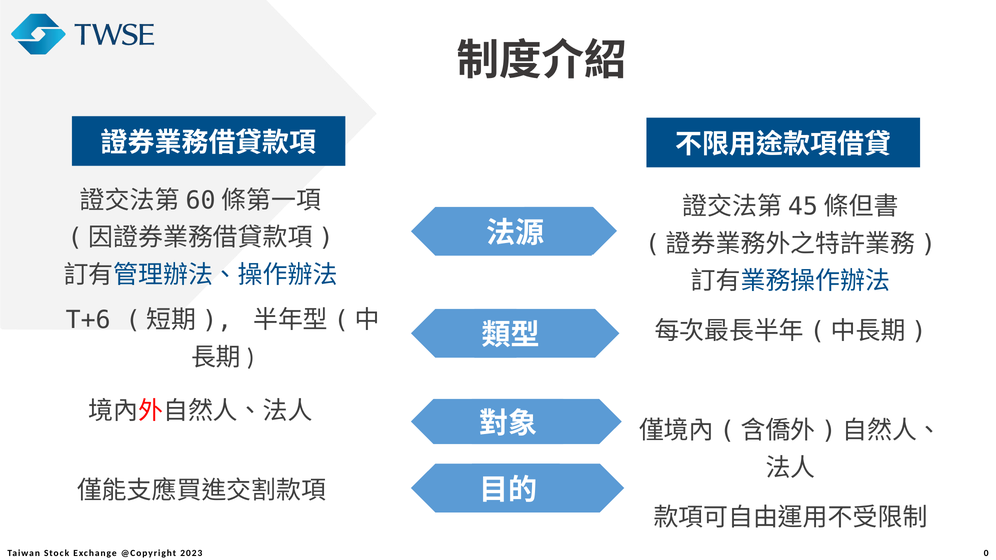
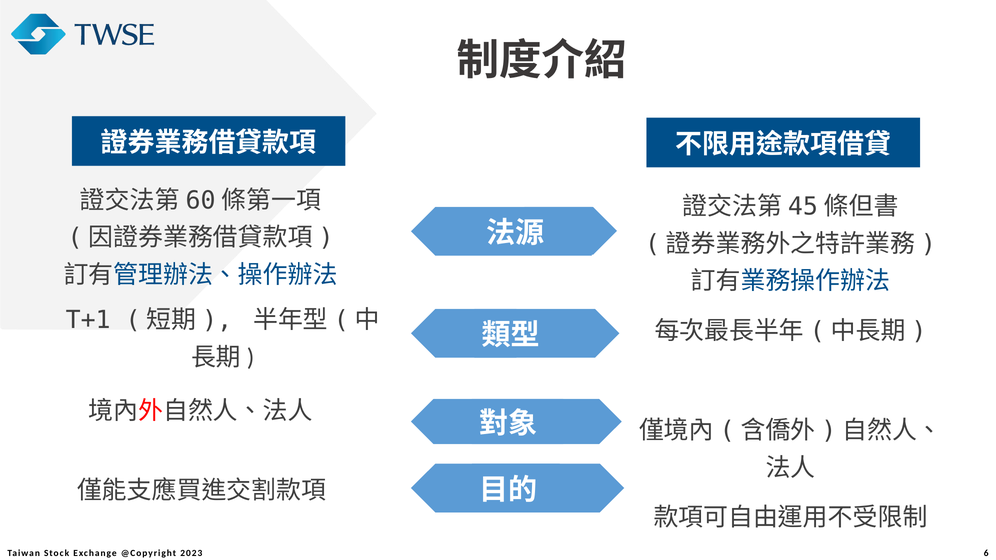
T+6: T+6 -> T+1 (88, 320)
0: 0 -> 6 (986, 554)
